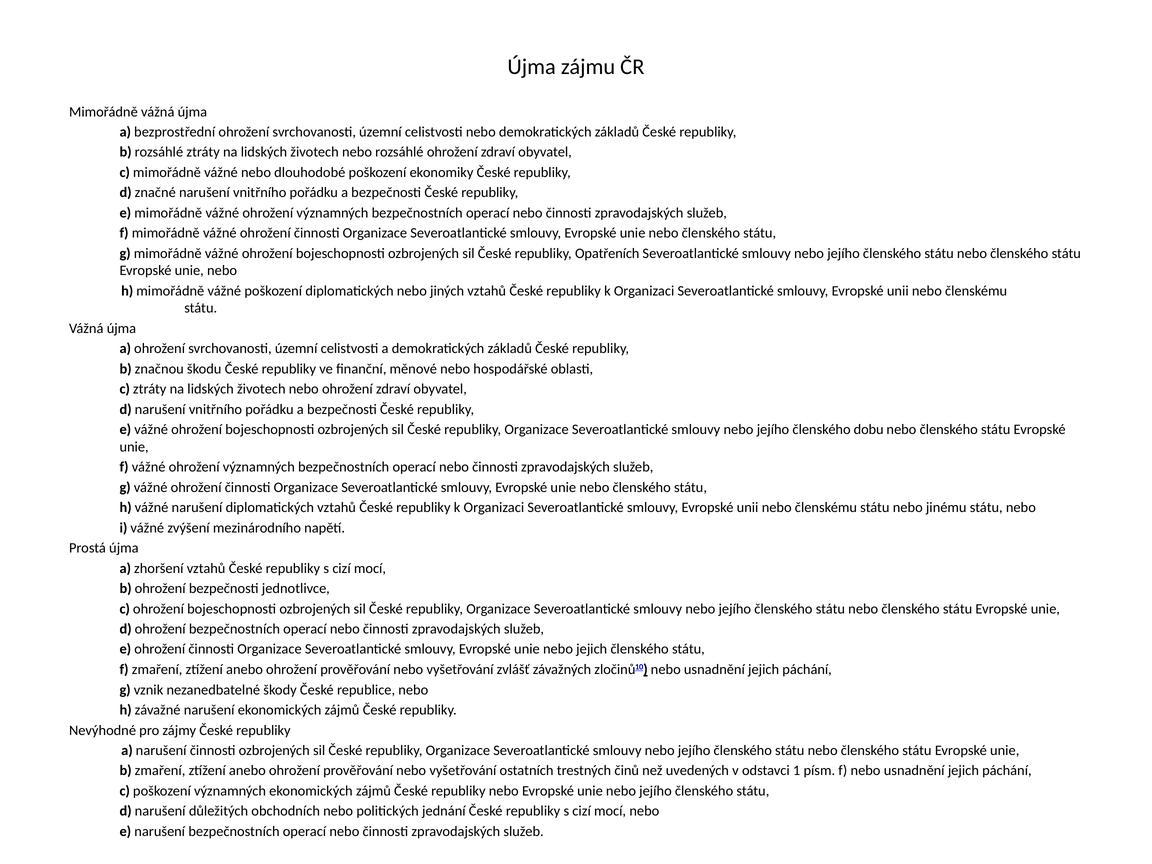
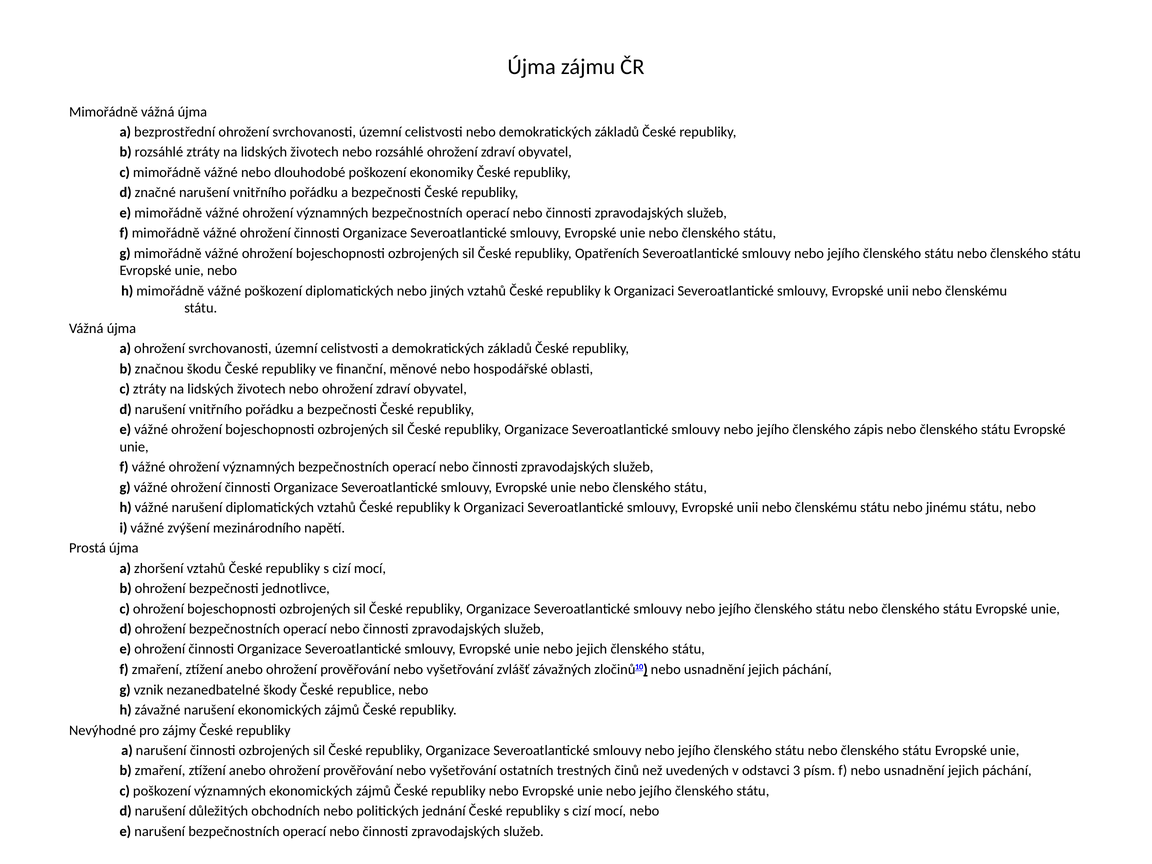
dobu: dobu -> zápis (869, 430)
1: 1 -> 3 (797, 771)
